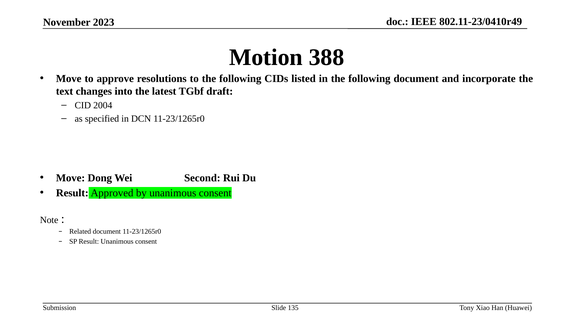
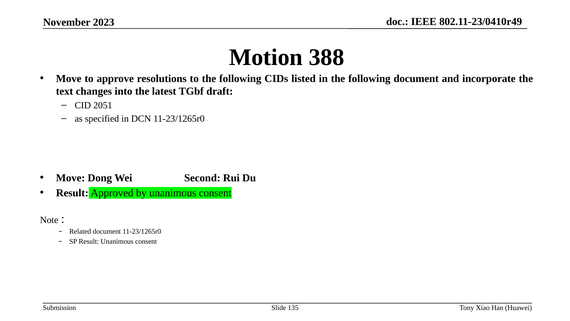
2004: 2004 -> 2051 (103, 105)
